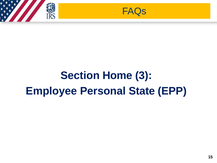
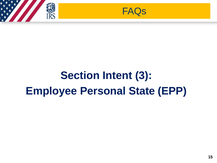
Home: Home -> Intent (117, 75)
